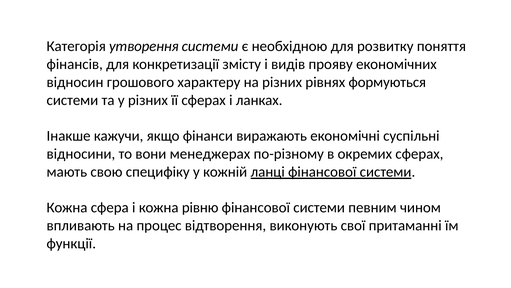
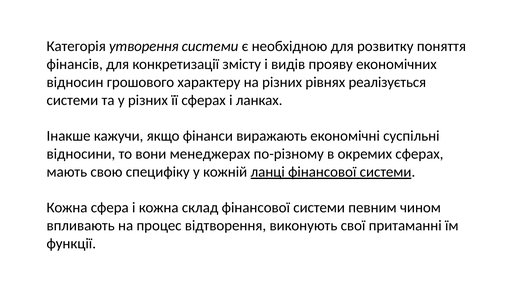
формуються: формуються -> реалізується (387, 82)
рівню: рівню -> склад (200, 207)
